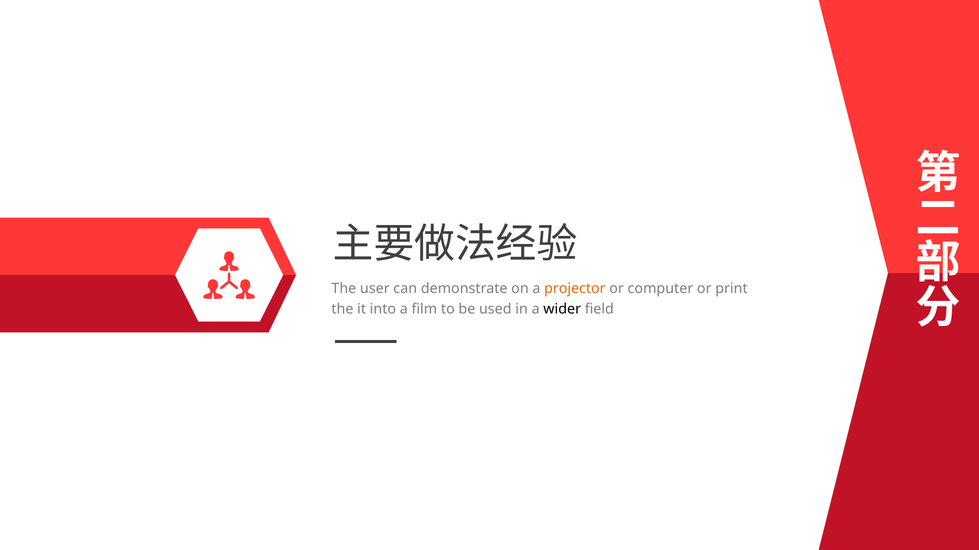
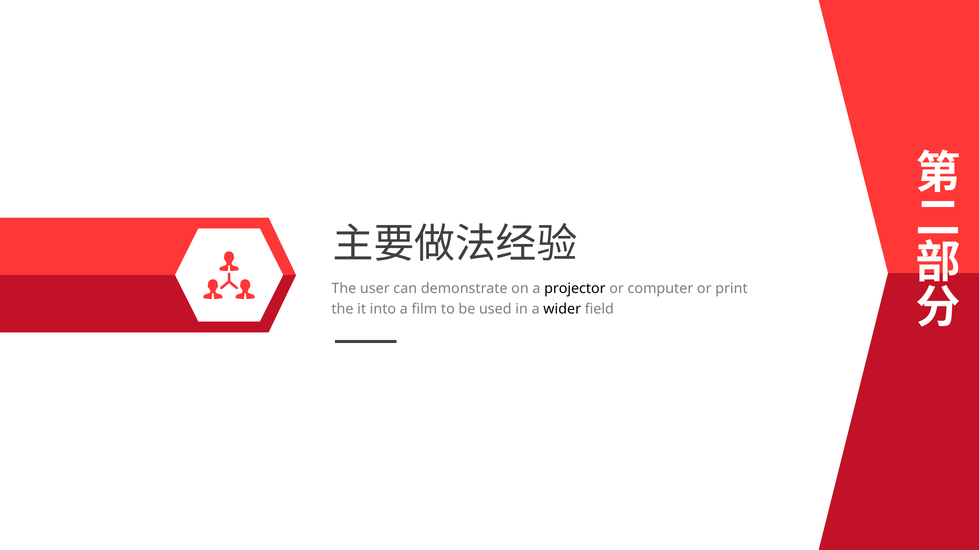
projector colour: orange -> black (575, 289)
